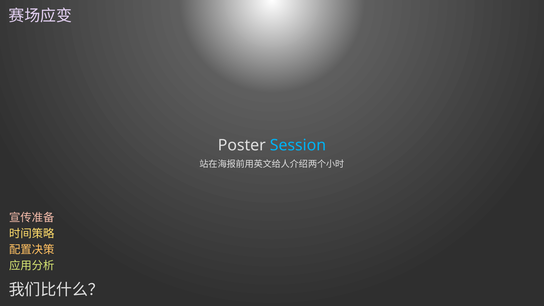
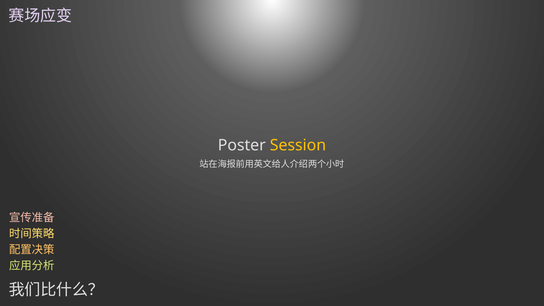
Session colour: light blue -> yellow (298, 145)
